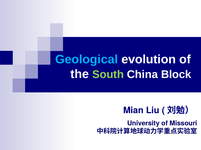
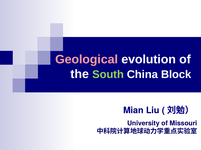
Geological colour: light blue -> pink (87, 60)
